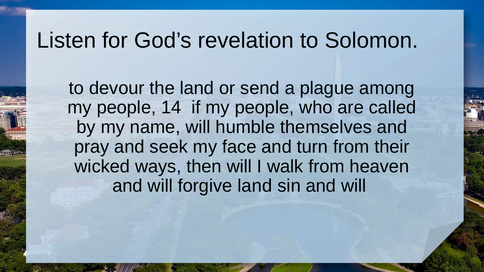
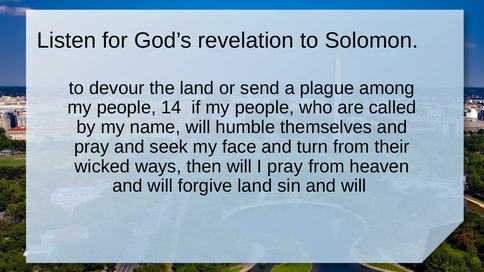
I walk: walk -> pray (285, 167)
